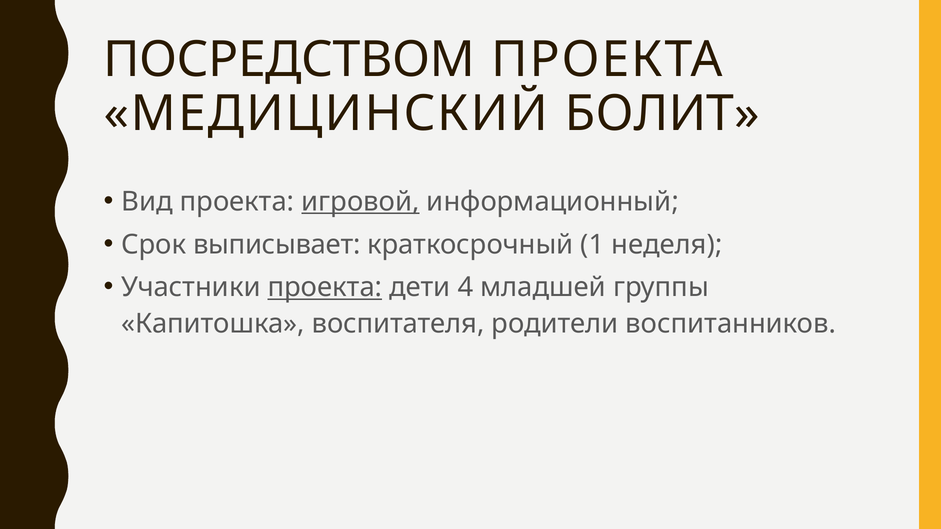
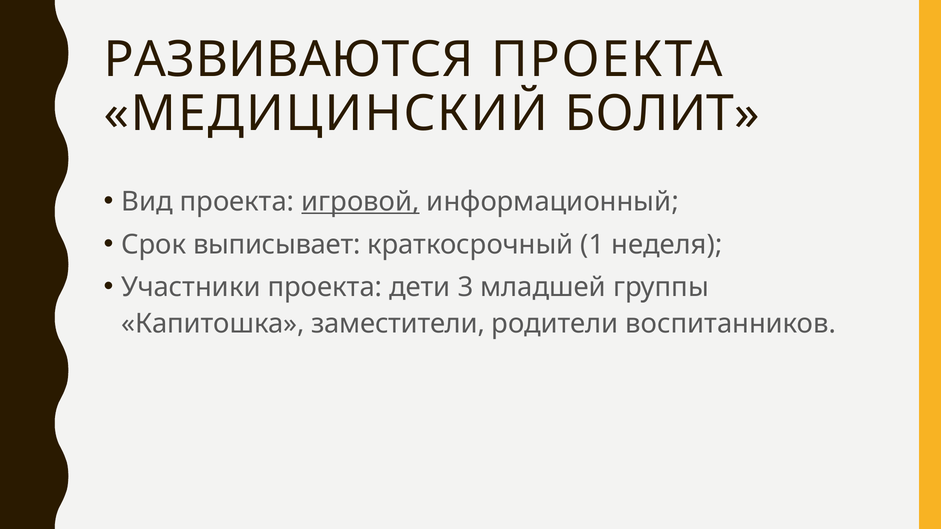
ПОСРЕДСТВОМ: ПОСРЕДСТВОМ -> РАЗВИВАЮТСЯ (289, 60)
проекта underline: present -> none (325, 288)
4: 4 -> 3 (465, 288)
воспитателя: воспитателя -> заместители (398, 324)
